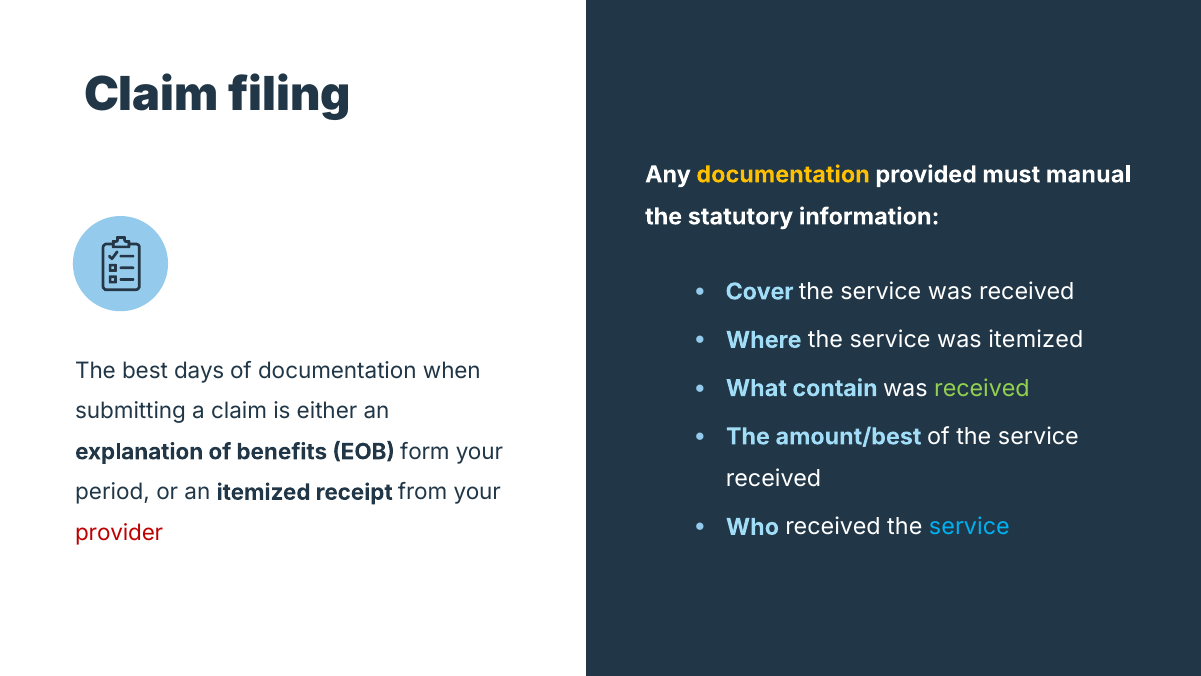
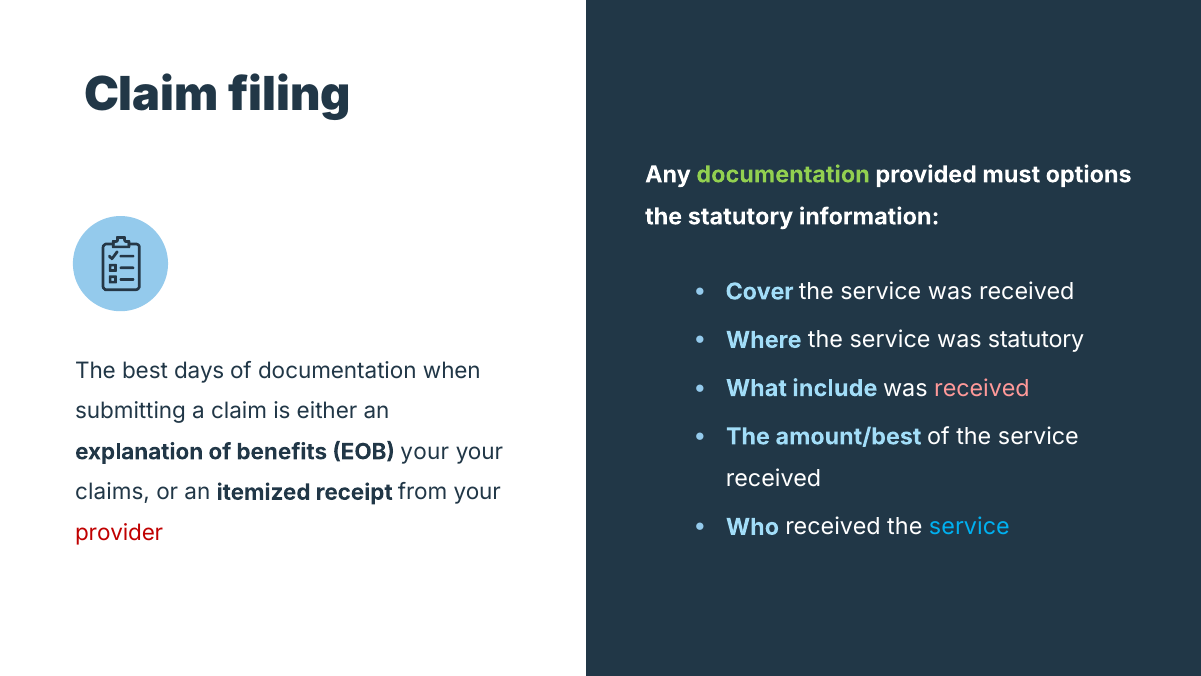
documentation colour: yellow -> light green (783, 175)
manual: manual -> options (1089, 175)
was itemized: itemized -> statutory (1036, 340)
contain: contain -> include (835, 388)
received colour: light green -> pink (982, 388)
EOB form: form -> your (425, 452)
period: period -> claims (113, 492)
